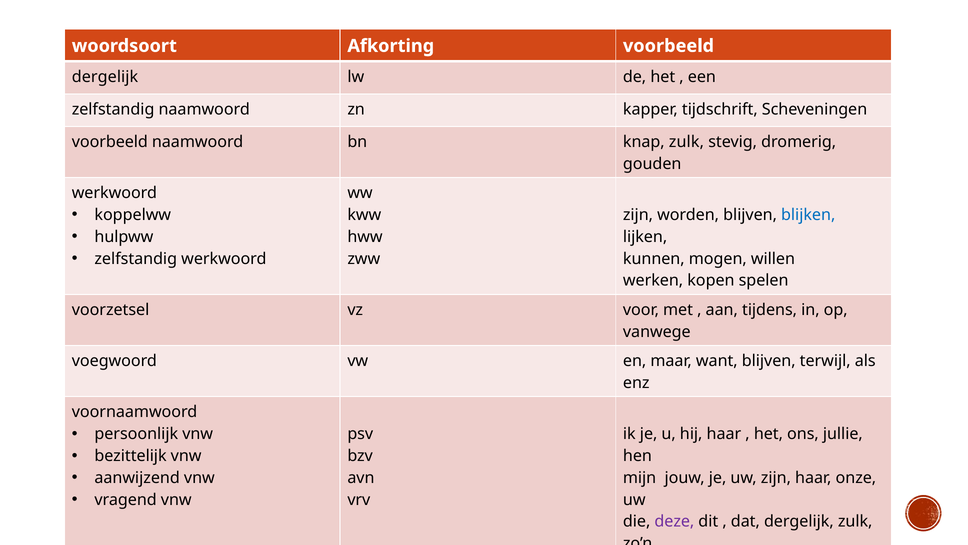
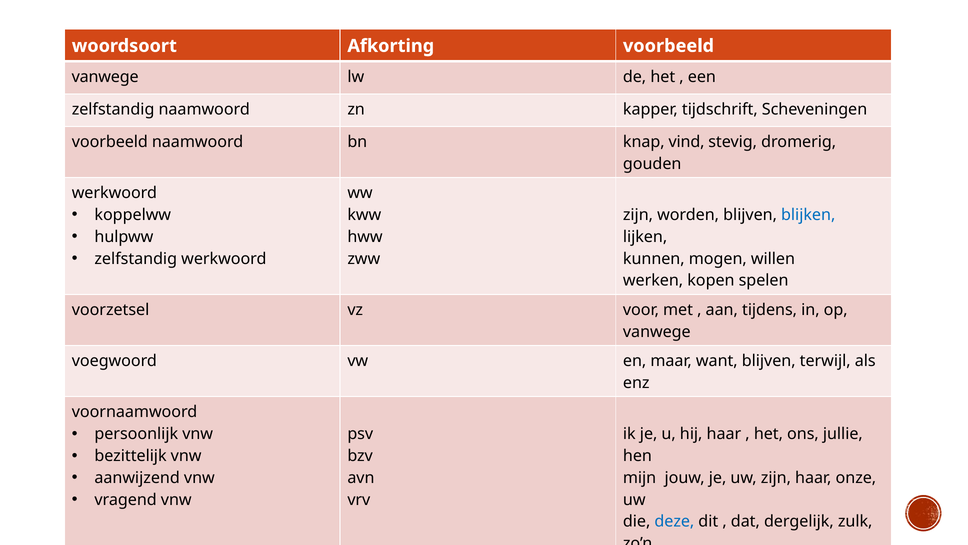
dergelijk: dergelijk -> vanwege (105, 77)
knap zulk: zulk -> vind (687, 142)
deze colour: purple -> blue (674, 521)
